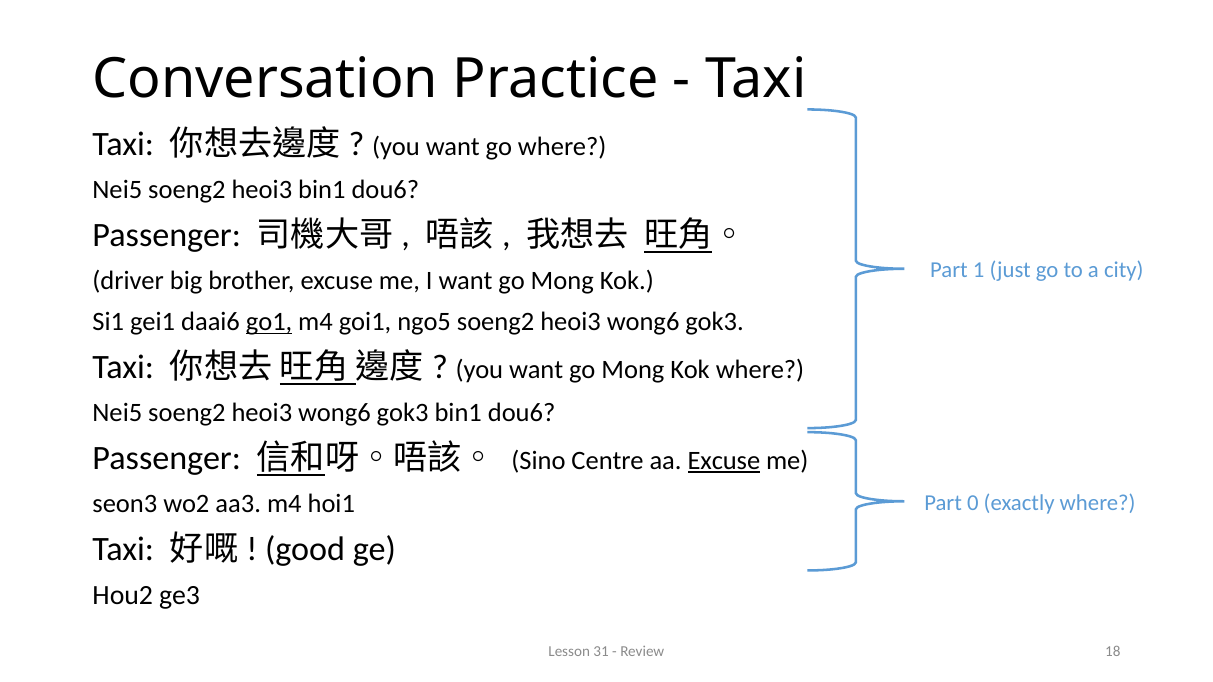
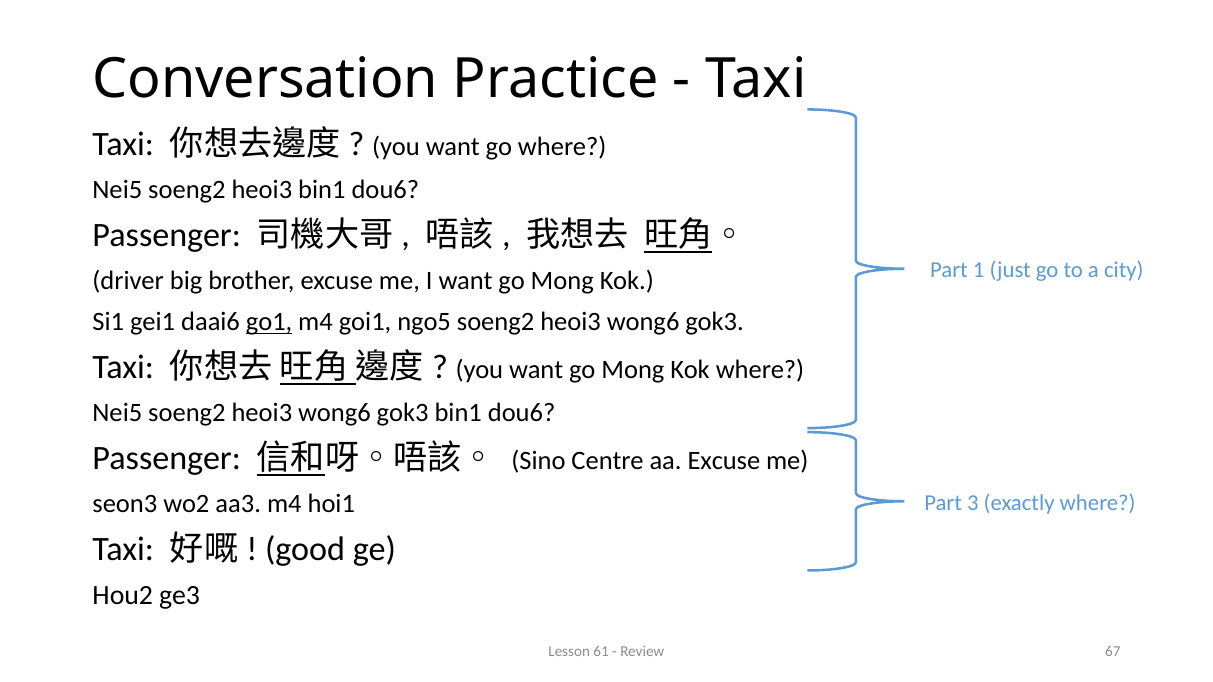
Excuse underline: present -> none (724, 461)
0: 0 -> 3 (973, 503)
31: 31 -> 61 (601, 651)
18: 18 -> 67 (1113, 651)
